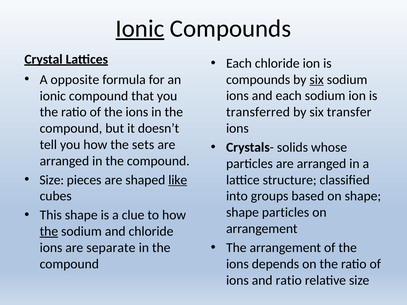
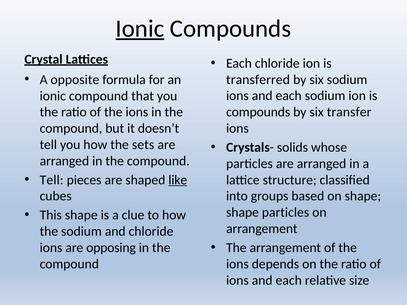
compounds: compounds -> transferred (258, 80)
six underline: present -> none (317, 80)
transferred: transferred -> compounds (258, 112)
Size: Size -> Tell (52, 180)
the underline: present -> none (49, 232)
separate: separate -> opposing (111, 248)
ratio: ratio -> each (289, 280)
